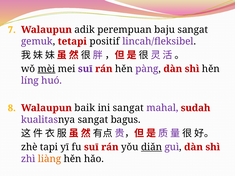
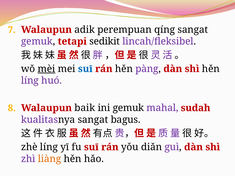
baju: baju -> qíng (165, 30)
positif: positif -> sedikit (105, 41)
suī colour: purple -> blue (85, 69)
ini sangat: sangat -> gemuk (128, 108)
zhè tapi: tapi -> líng (49, 147)
diǎn underline: present -> none (152, 147)
